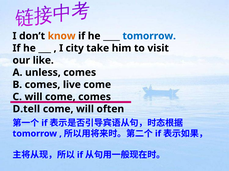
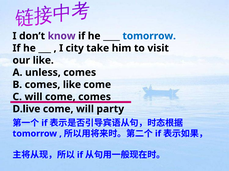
know colour: orange -> purple (62, 36)
comes live: live -> like (72, 85)
D.tell: D.tell -> D.live (26, 109)
often: often -> party (110, 109)
